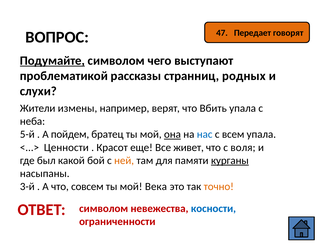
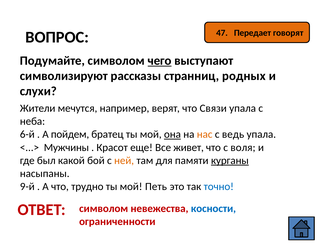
Подумайте underline: present -> none (52, 61)
чего underline: none -> present (160, 61)
проблематикой: проблематикой -> символизируют (64, 76)
измены: измены -> мечутся (78, 108)
Вбить: Вбить -> Связи (213, 108)
5-й: 5-й -> 6-й (27, 135)
нас colour: blue -> orange (205, 135)
всем: всем -> ведь (233, 135)
Ценности: Ценности -> Мужчины (66, 148)
3-й: 3-й -> 9-й (27, 187)
совсем: совсем -> трудно (87, 187)
Века: Века -> Петь (156, 187)
точно colour: orange -> blue (219, 187)
